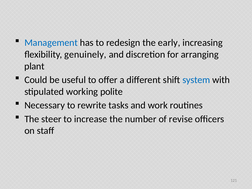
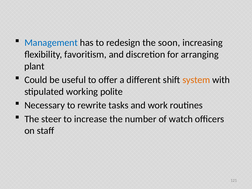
early: early -> soon (169, 43)
genuinely: genuinely -> favoritism (85, 54)
system colour: blue -> orange (196, 80)
revise: revise -> watch (181, 119)
